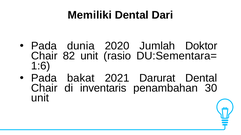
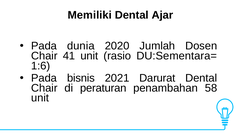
Dari: Dari -> Ajar (162, 15)
Doktor: Doktor -> Dosen (201, 46)
82: 82 -> 41 (69, 56)
bakat: bakat -> bisnis (81, 78)
inventaris: inventaris -> peraturan (103, 88)
30: 30 -> 58 (211, 88)
